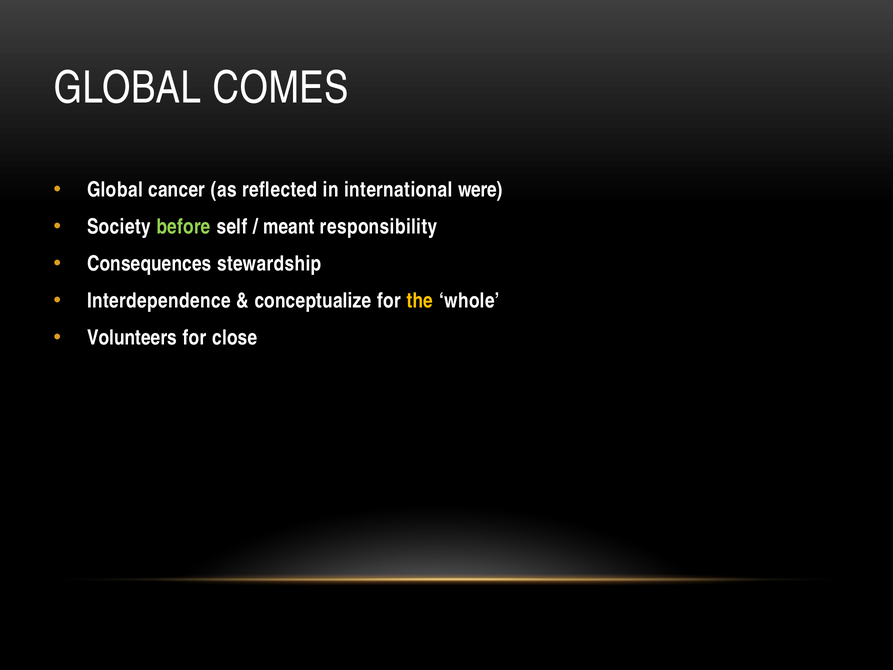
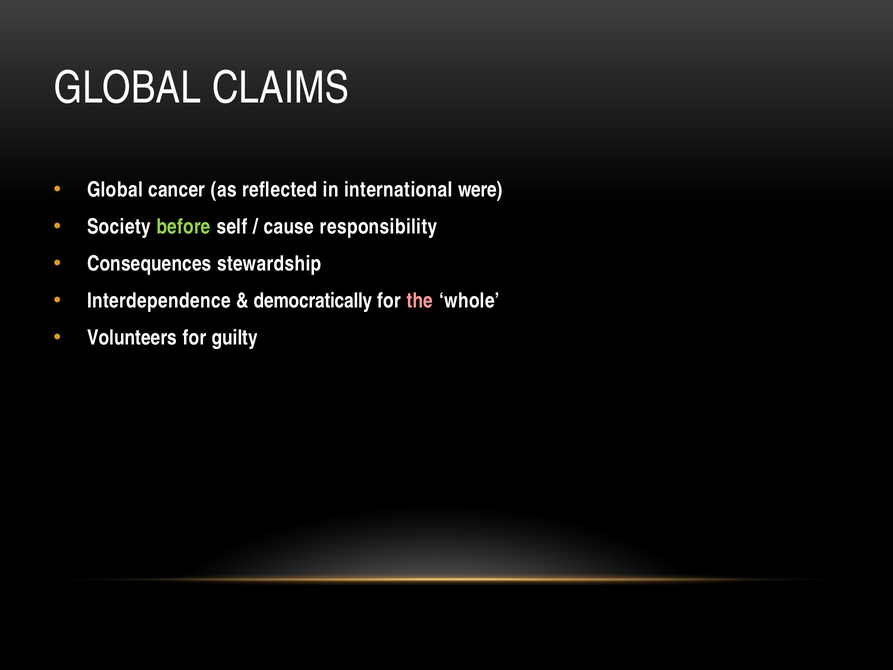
COMES: COMES -> CLAIMS (281, 88)
meant: meant -> cause (289, 227)
conceptualize: conceptualize -> democratically (313, 301)
the colour: yellow -> pink (420, 301)
close: close -> guilty (235, 338)
